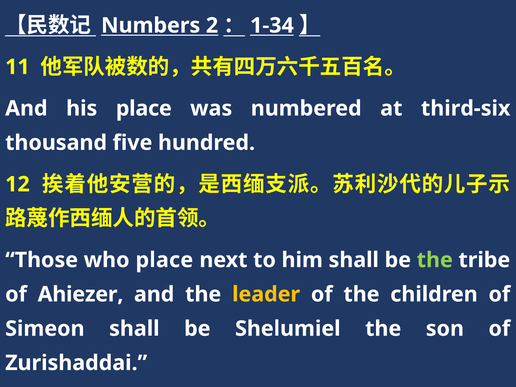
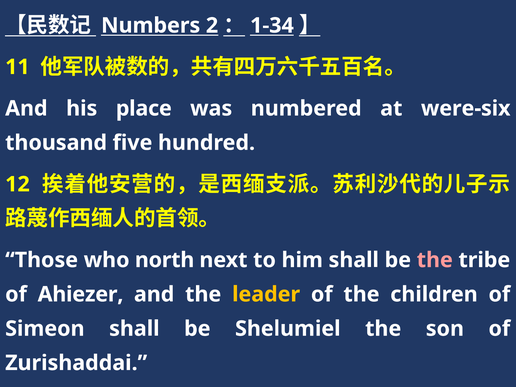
third-six: third-six -> were-six (466, 108)
who place: place -> north (165, 260)
the colour: light green -> pink (435, 260)
